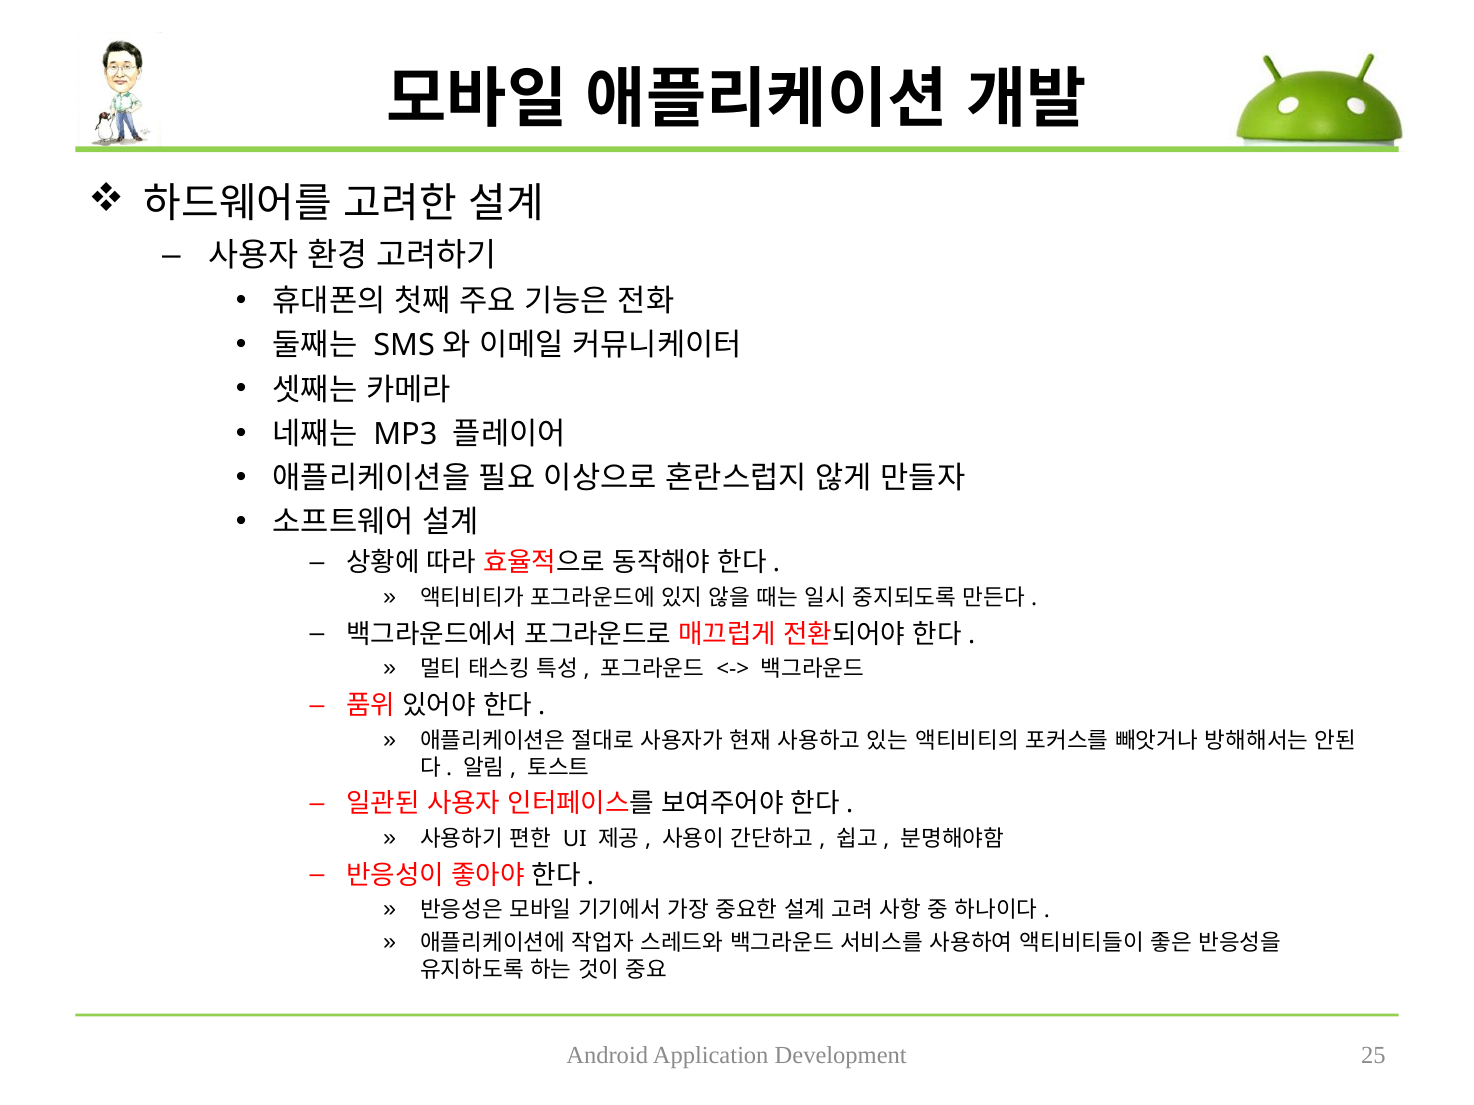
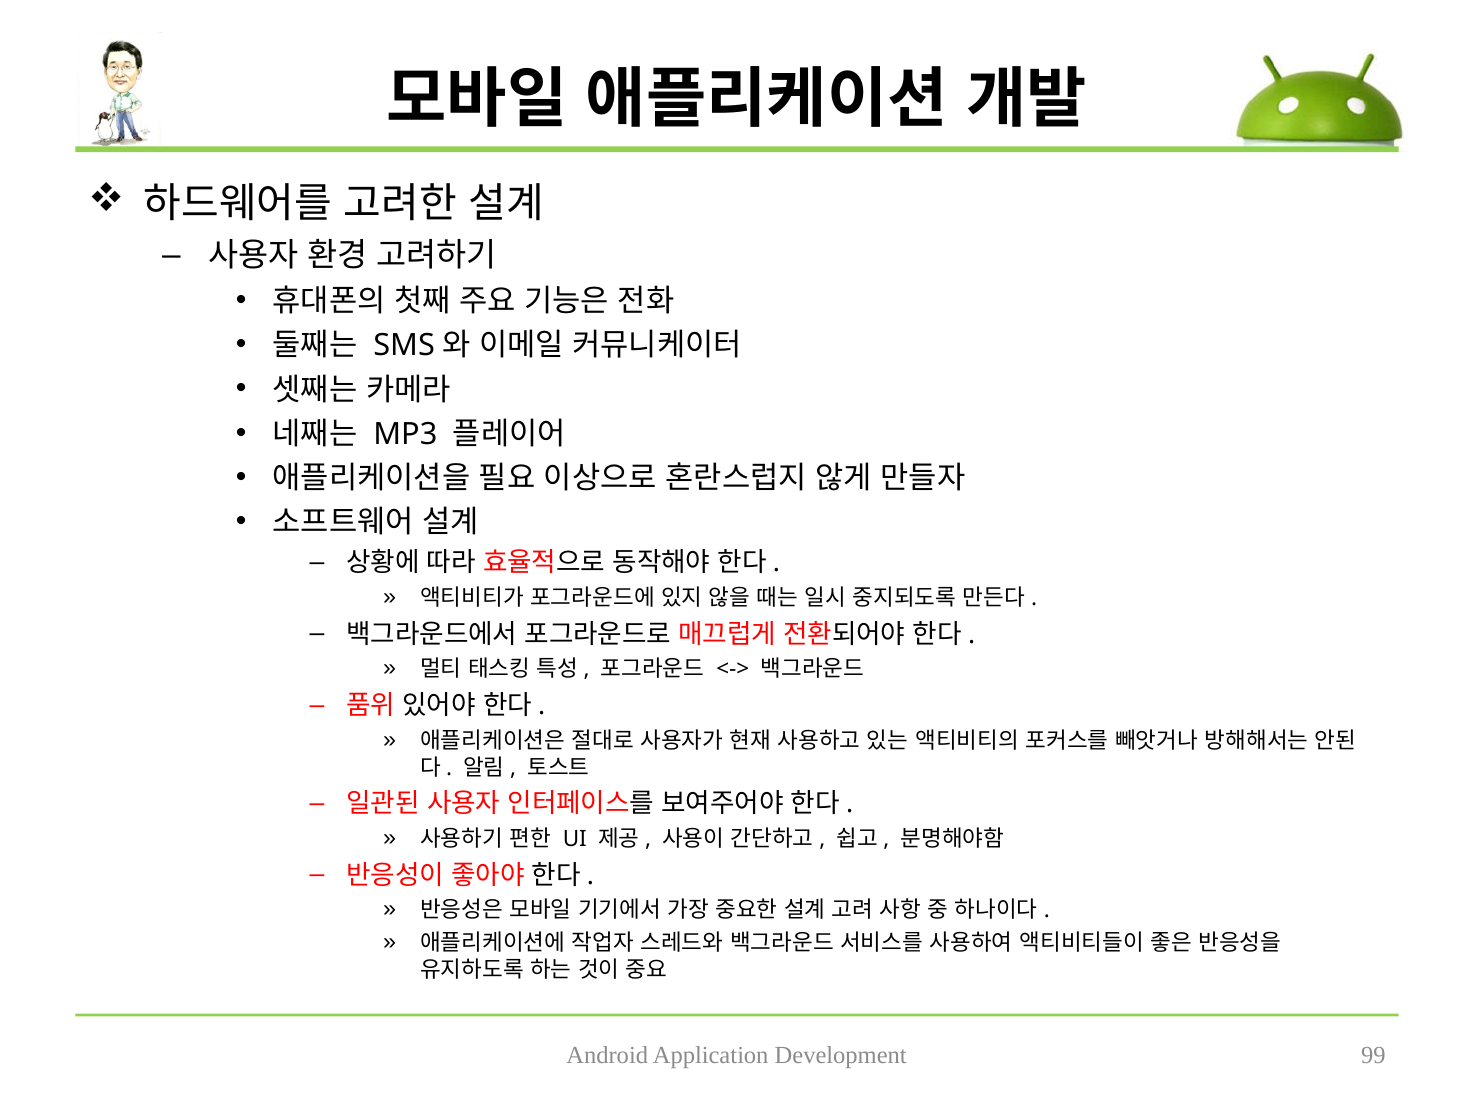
25: 25 -> 99 (1373, 1056)
